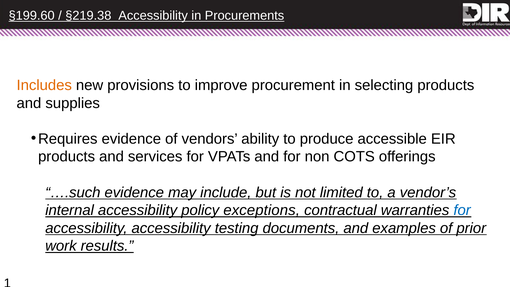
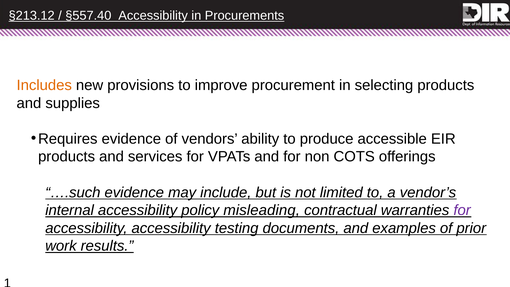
§199.60: §199.60 -> §213.12 (32, 16)
§219.38: §219.38 -> §557.40 (88, 16)
exceptions: exceptions -> misleading (262, 210)
for colour: blue -> purple (462, 210)
